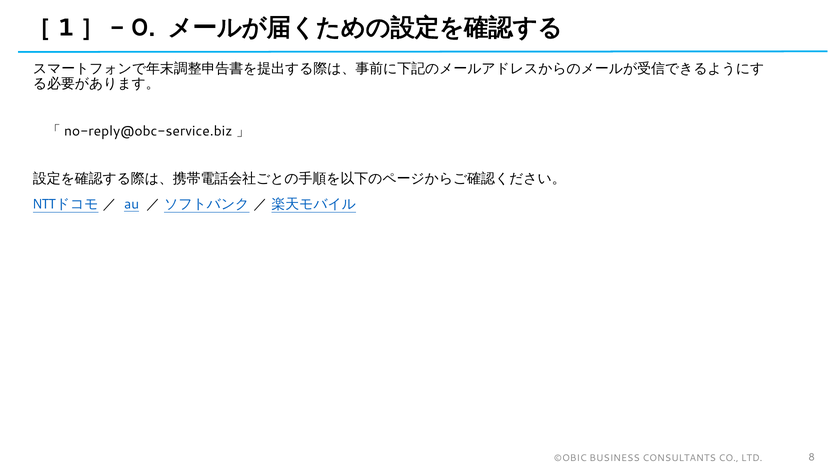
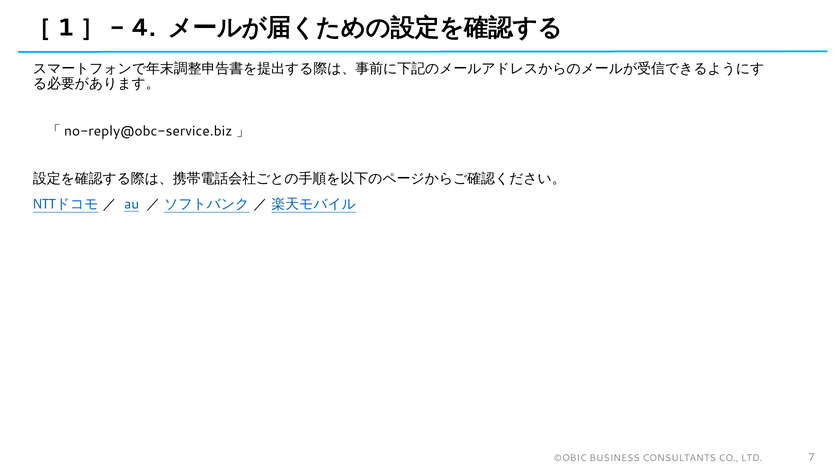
0: 0 -> 4 (143, 27)
8: 8 -> 7 (812, 457)
